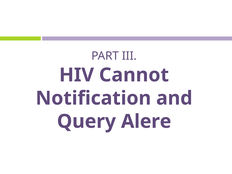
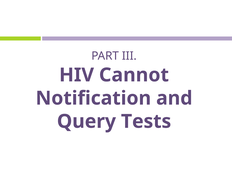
Alere: Alere -> Tests (146, 121)
